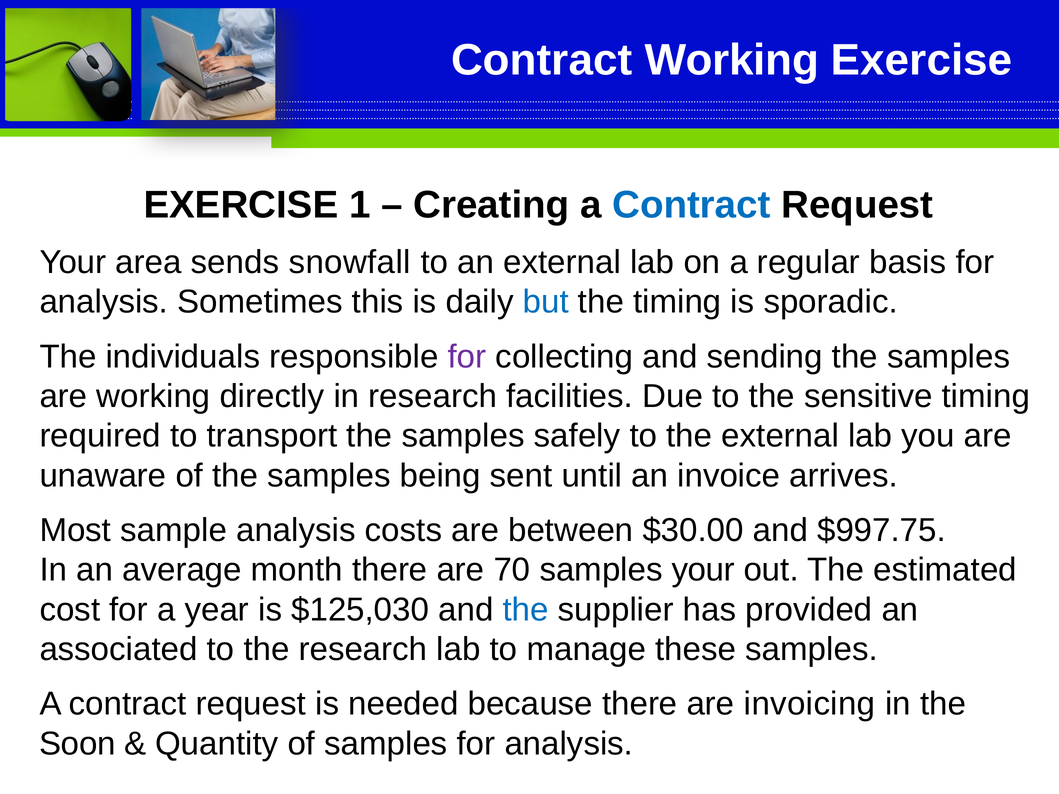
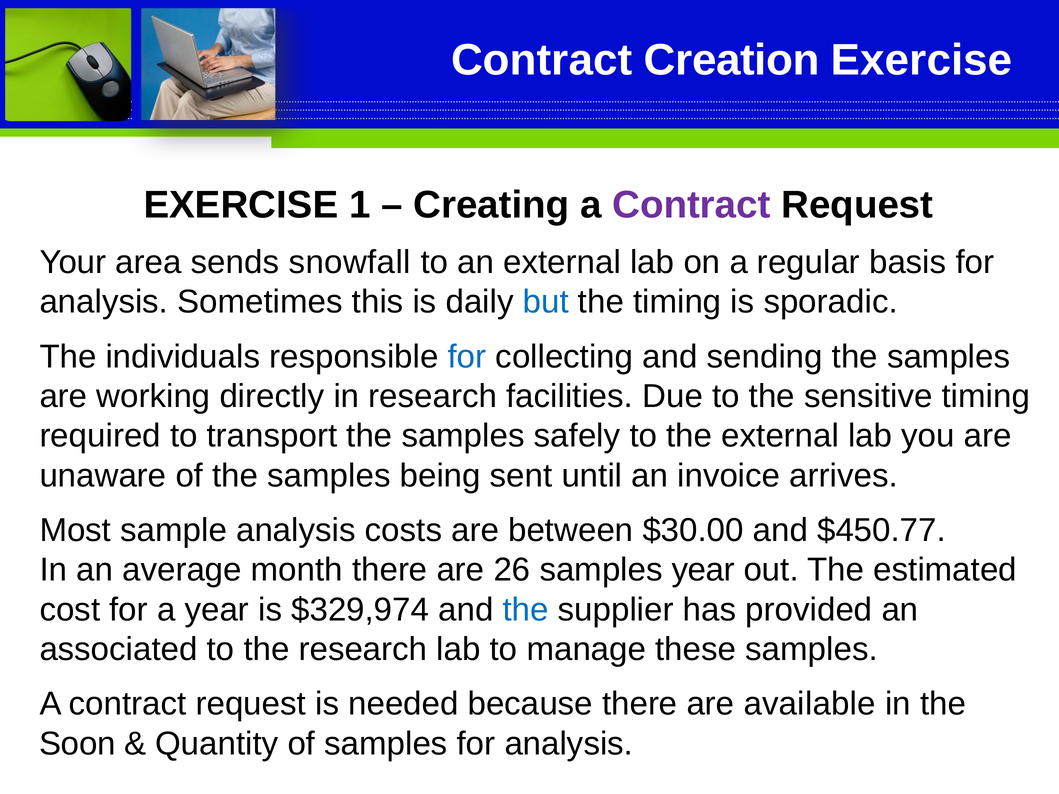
Contract Working: Working -> Creation (732, 60)
Contract colour: blue -> purple (691, 205)
for colour: purple -> blue (467, 357)
$997.75: $997.75 -> $450.77 (881, 530)
70: 70 -> 26 (512, 570)
samples your: your -> year (703, 570)
$125,030: $125,030 -> $329,974 (360, 610)
invoicing: invoicing -> available (810, 704)
